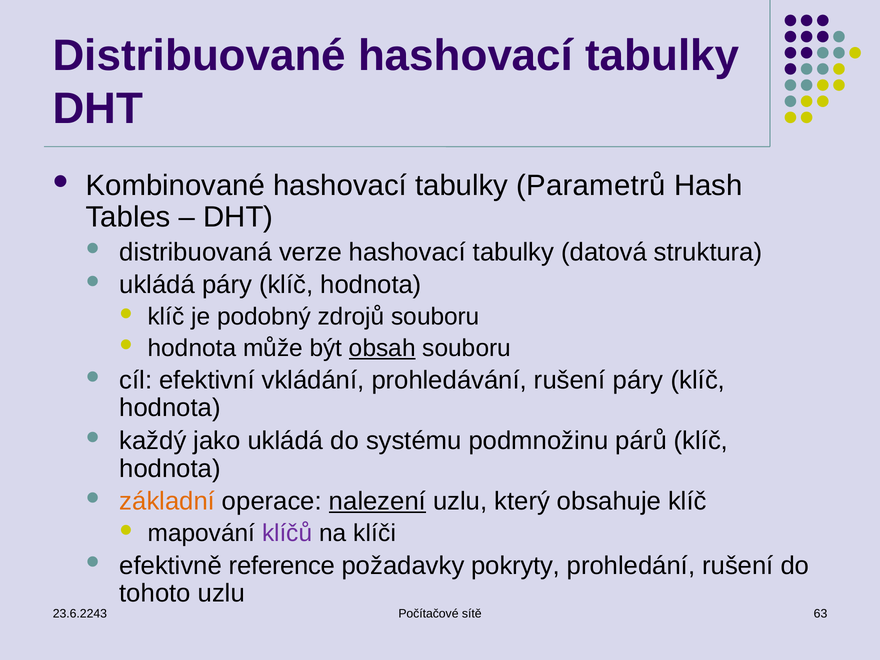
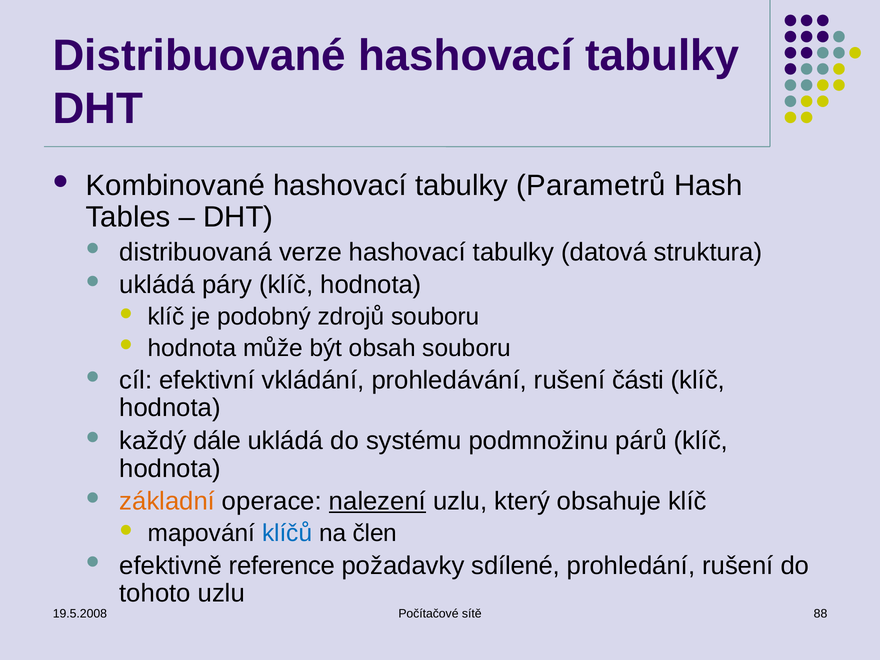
obsah underline: present -> none (382, 348)
rušení páry: páry -> části (638, 380)
jako: jako -> dále (217, 441)
klíčů colour: purple -> blue (287, 533)
klíči: klíči -> člen (375, 533)
pokryty: pokryty -> sdílené (516, 566)
23.6.2243: 23.6.2243 -> 19.5.2008 (80, 614)
63: 63 -> 88 (821, 614)
